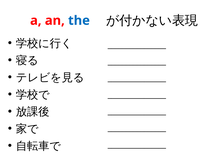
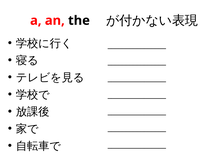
the colour: blue -> black (79, 21)
